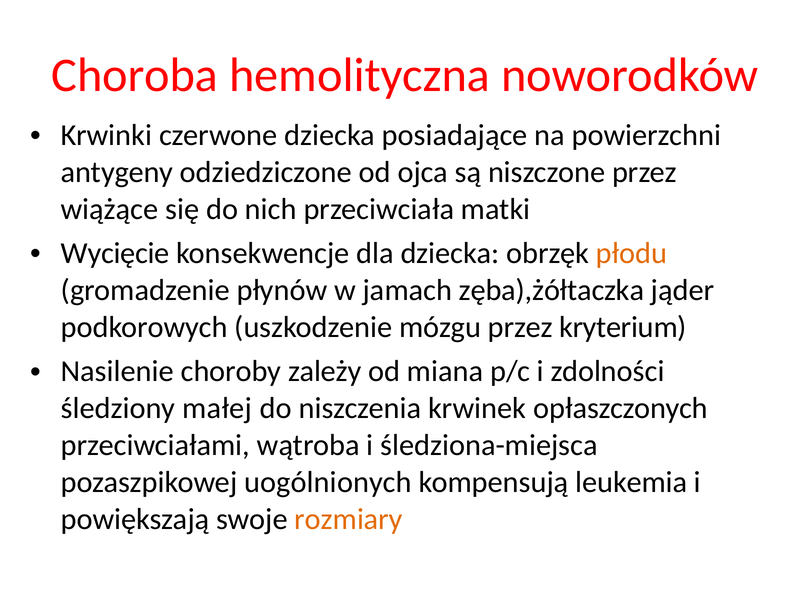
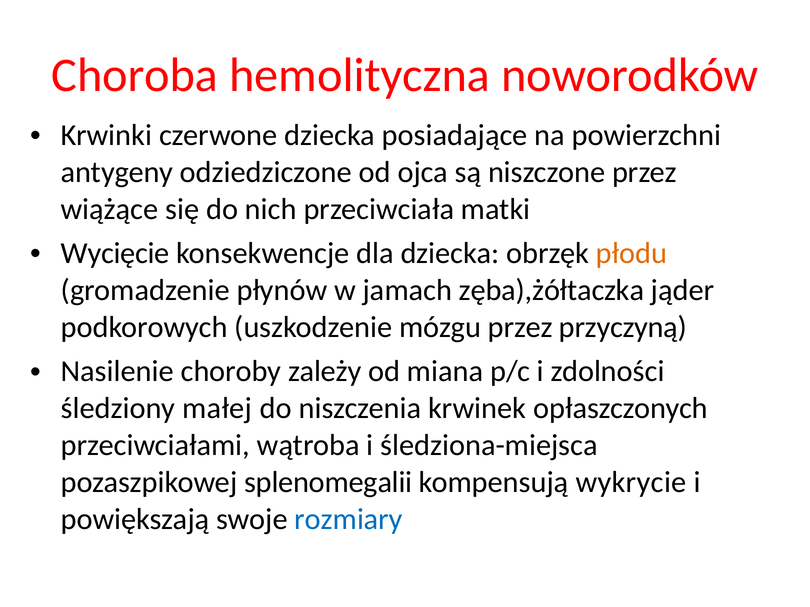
kryterium: kryterium -> przyczyną (623, 327)
uogólnionych: uogólnionych -> splenomegalii (328, 483)
leukemia: leukemia -> wykrycie (631, 483)
rozmiary colour: orange -> blue (349, 520)
